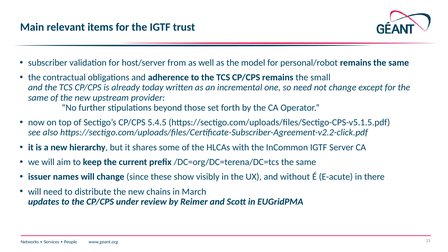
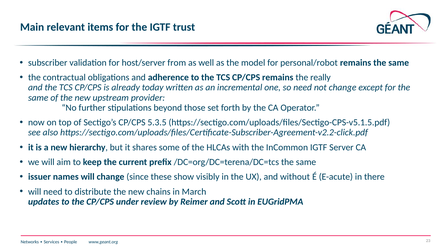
small: small -> really (321, 77)
5.4.5: 5.4.5 -> 5.3.5 (157, 122)
